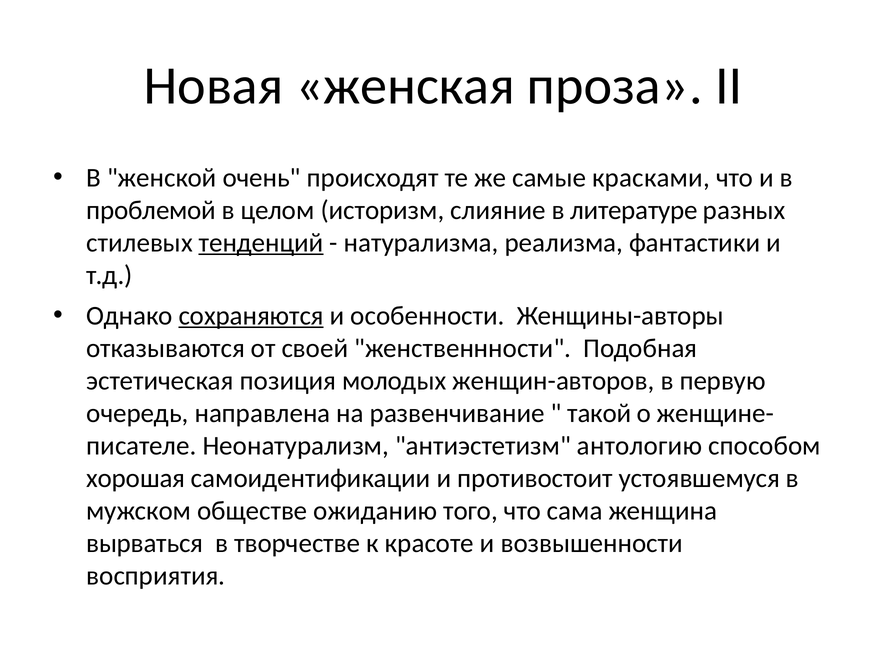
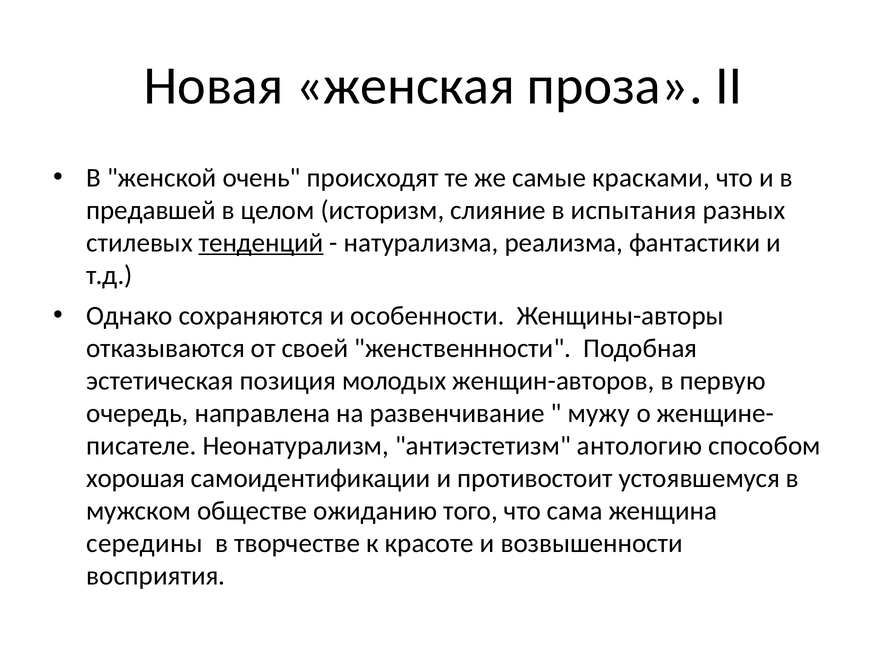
проблемой: проблемой -> предавшей (151, 210)
литературе: литературе -> испытания (634, 210)
сохраняются underline: present -> none (251, 315)
такой: такой -> мужу (599, 413)
вырваться: вырваться -> середины (145, 543)
